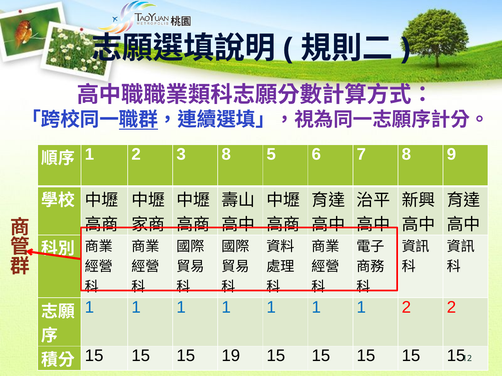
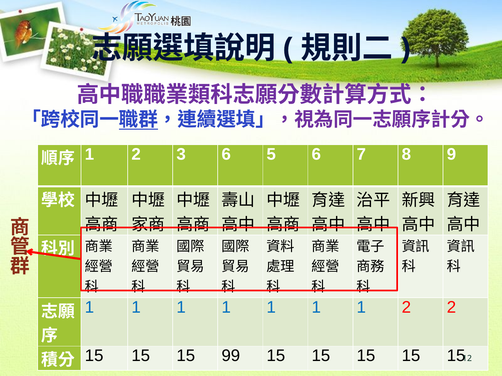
3 8: 8 -> 6 (226, 154)
19: 19 -> 99 (231, 356)
